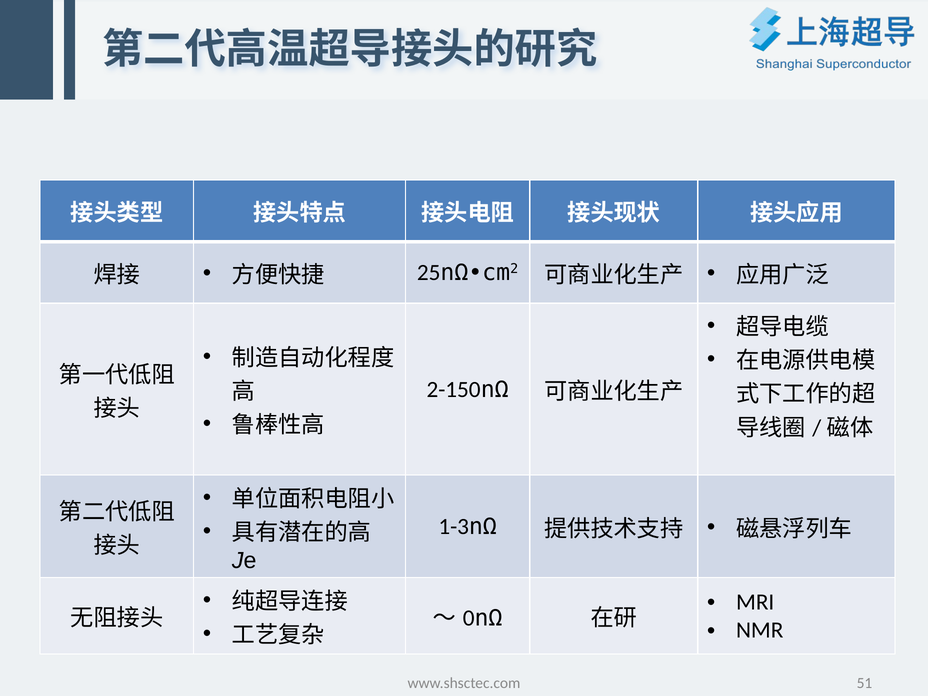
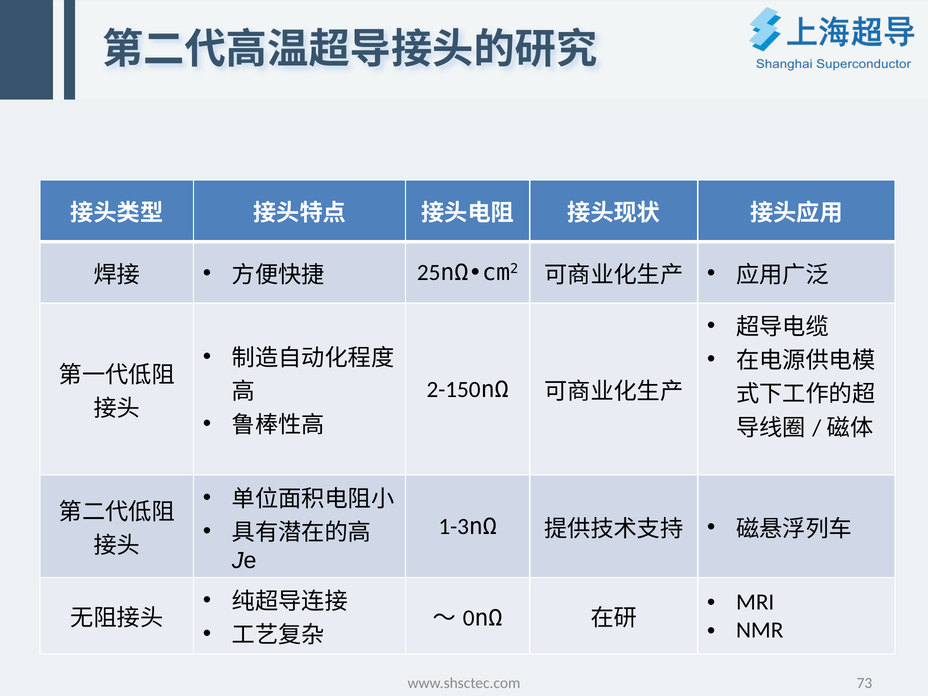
51: 51 -> 73 (864, 683)
